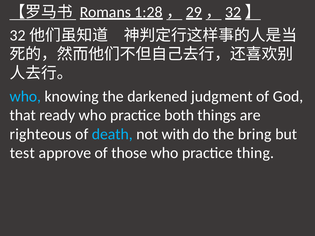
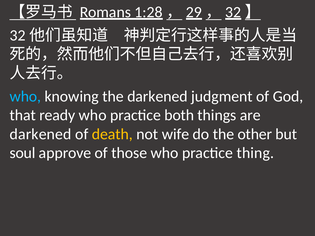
righteous: righteous -> darkened (41, 134)
death colour: light blue -> yellow (112, 134)
with: with -> wife (175, 134)
bring: bring -> other (255, 134)
test: test -> soul (22, 153)
